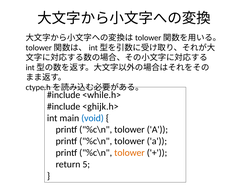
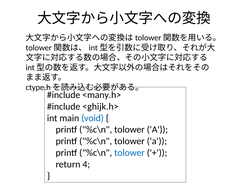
<while.h>: <while.h> -> <many.h> (102, 95)
tolower colour: orange -> blue (129, 153)
5: 5 -> 4 (86, 164)
